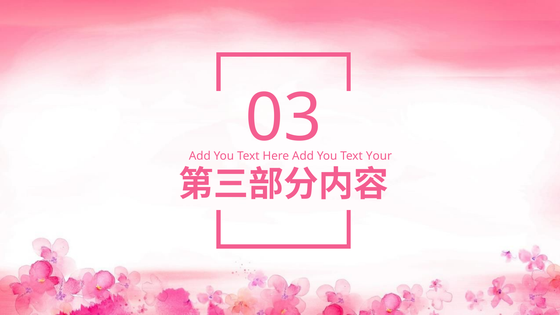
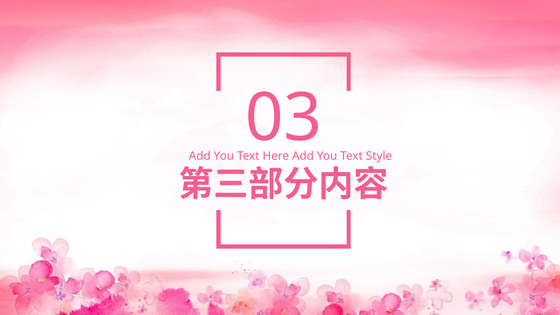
Your: Your -> Style (379, 156)
